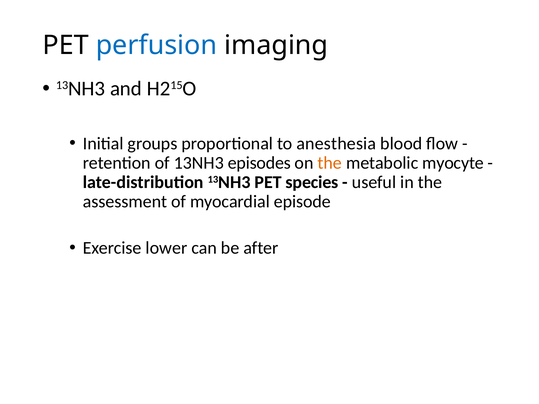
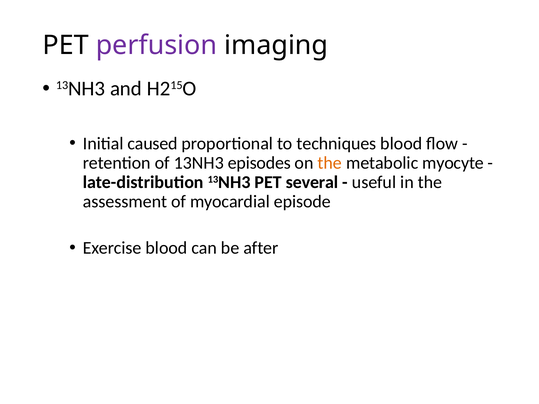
perfusion colour: blue -> purple (156, 45)
groups: groups -> caused (153, 144)
anesthesia: anesthesia -> techniques (336, 144)
species: species -> several (312, 182)
Exercise lower: lower -> blood (166, 248)
